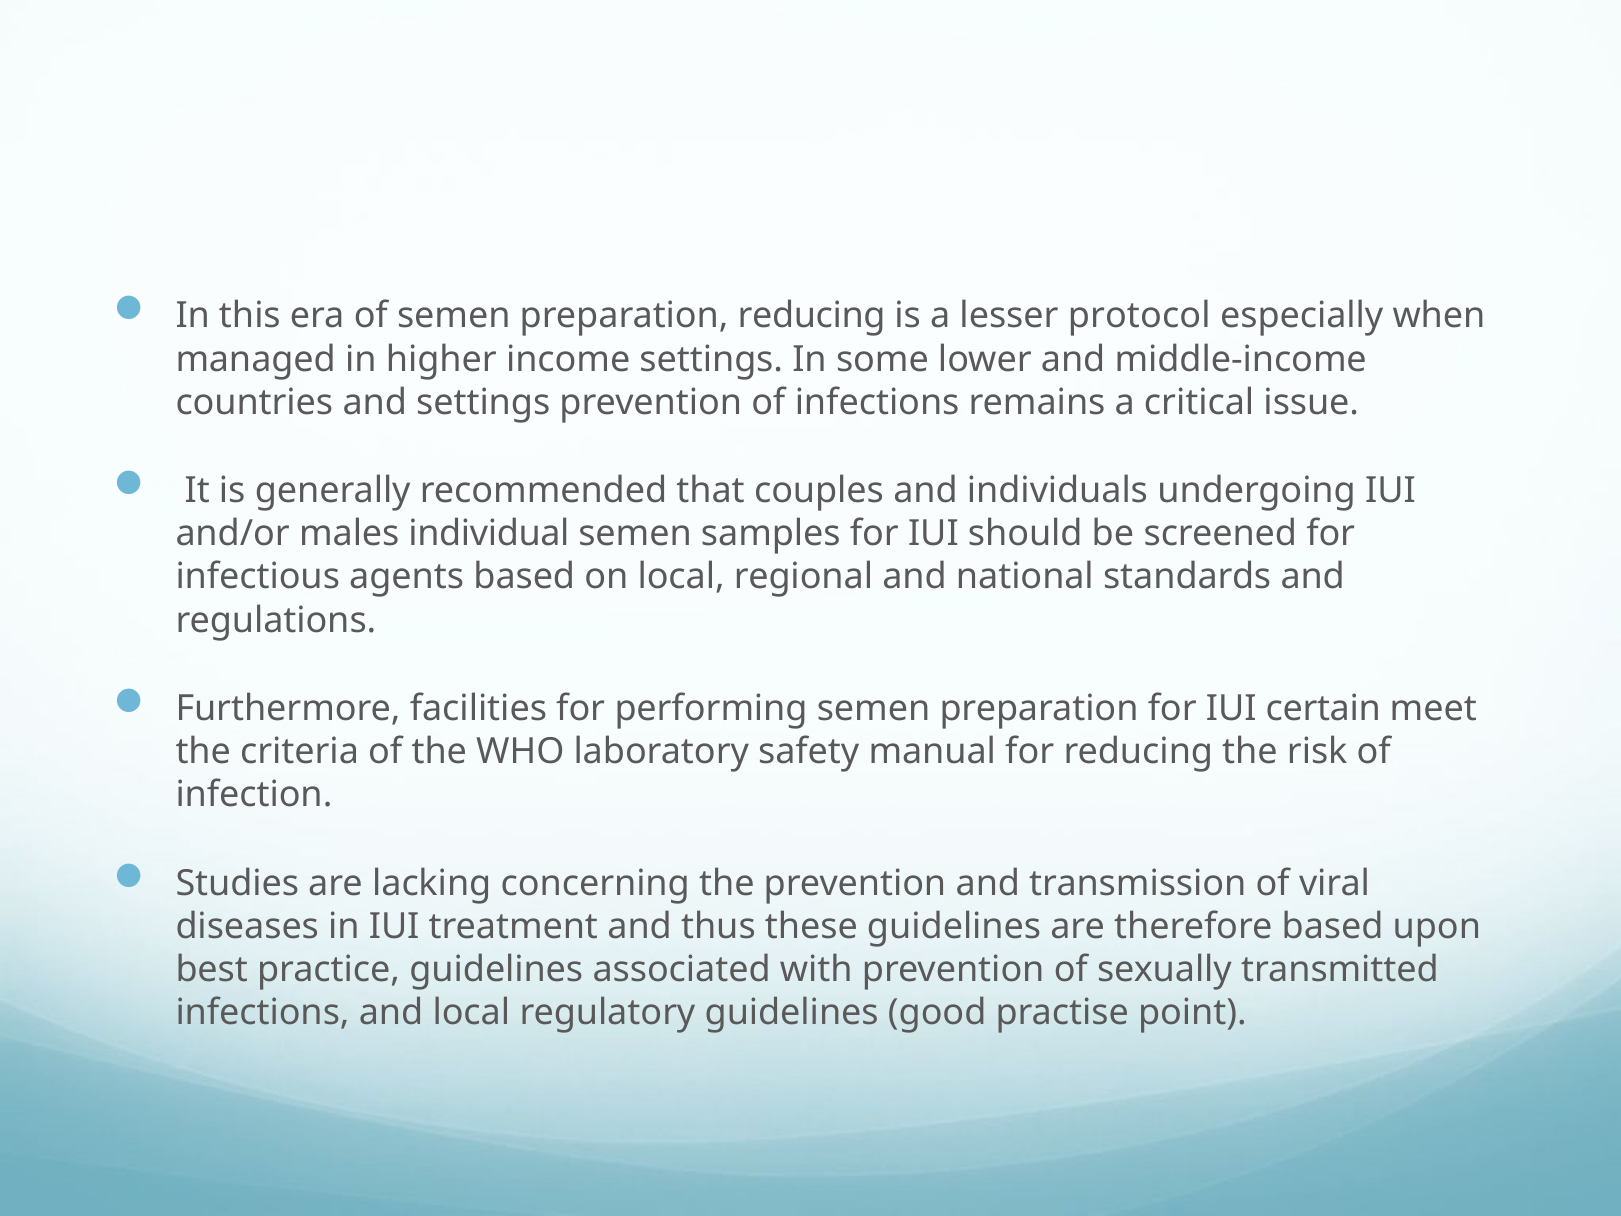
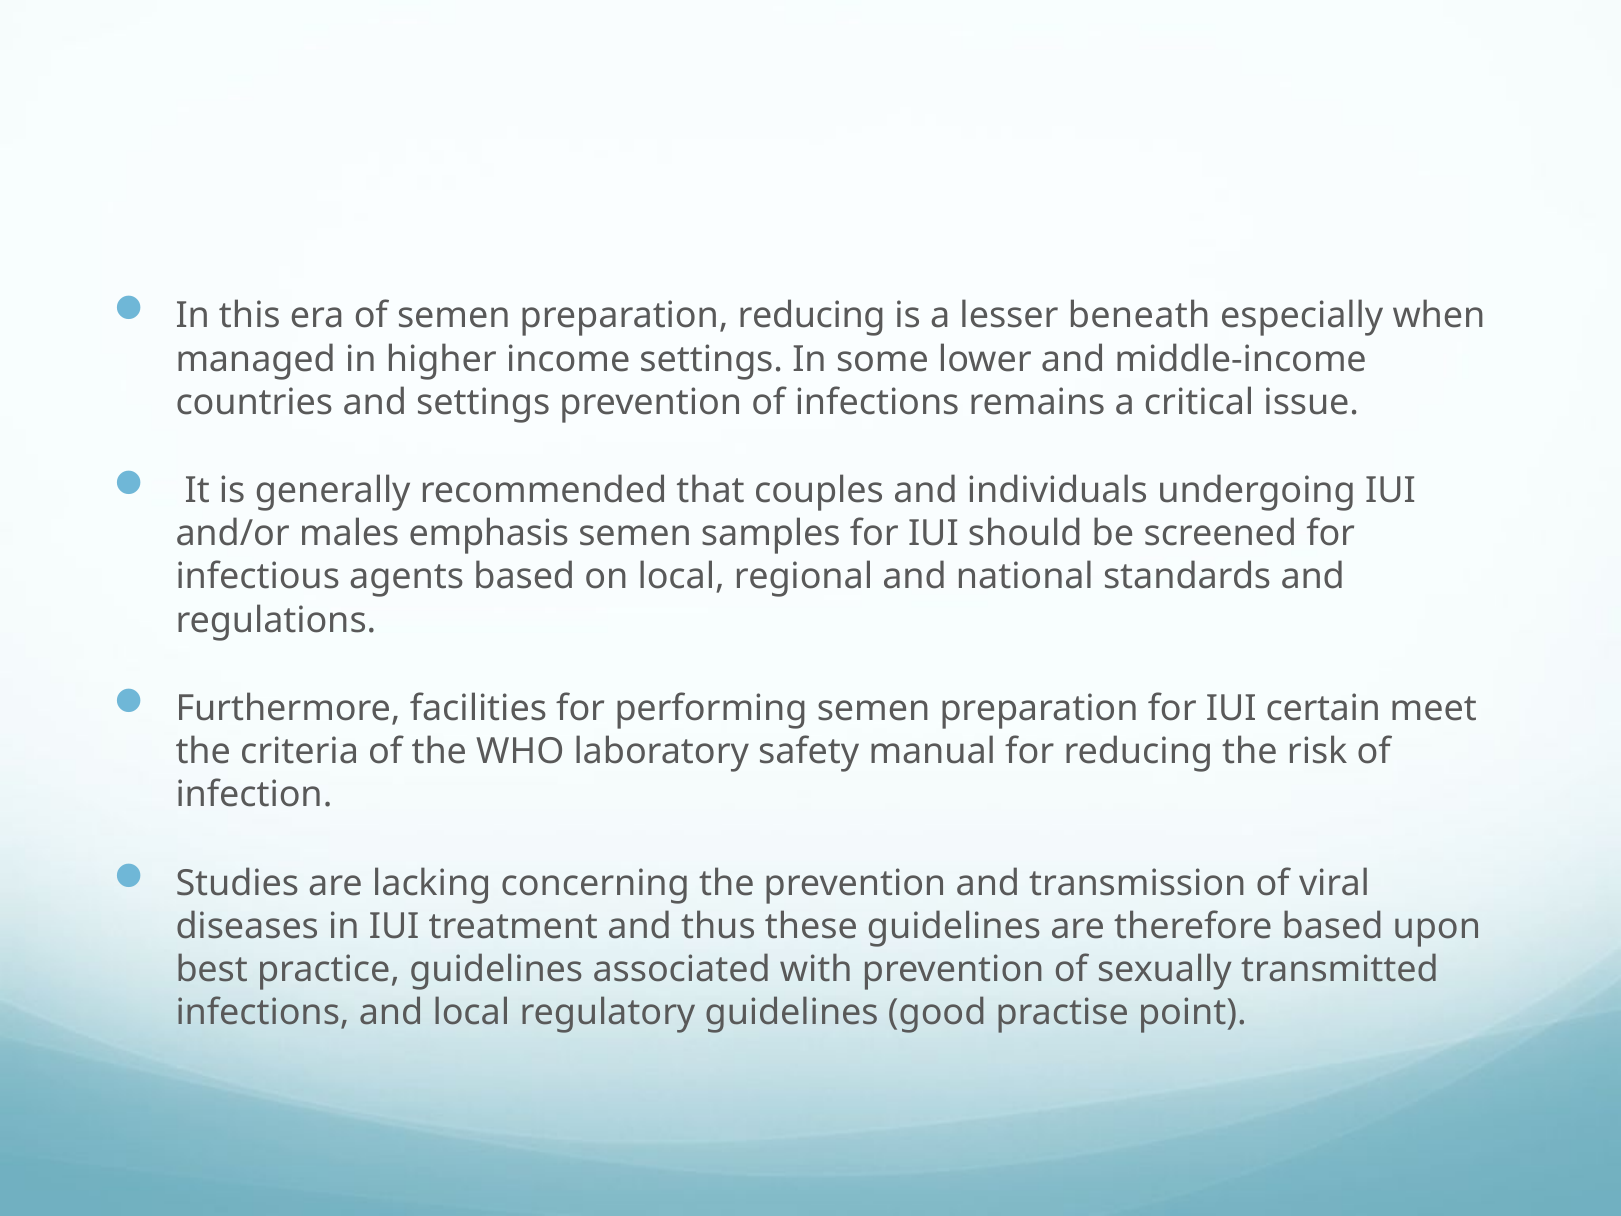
protocol: protocol -> beneath (1139, 316)
individual: individual -> emphasis (489, 534)
